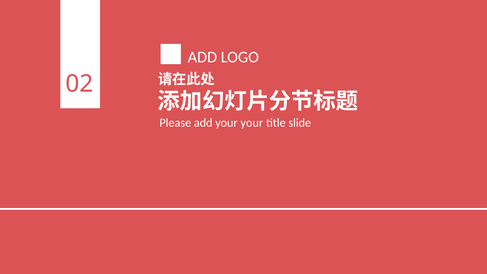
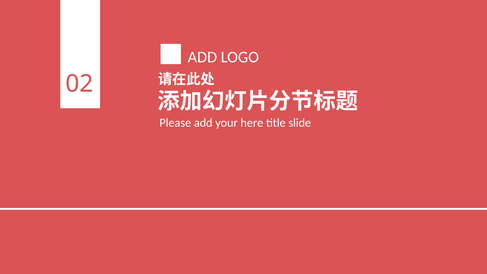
your your: your -> here (252, 123)
